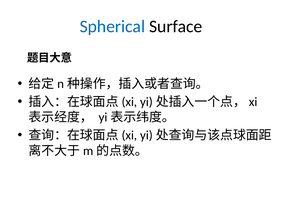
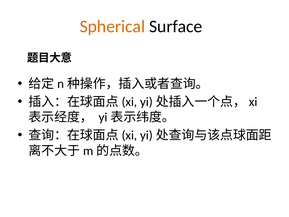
Spherical colour: blue -> orange (112, 27)
